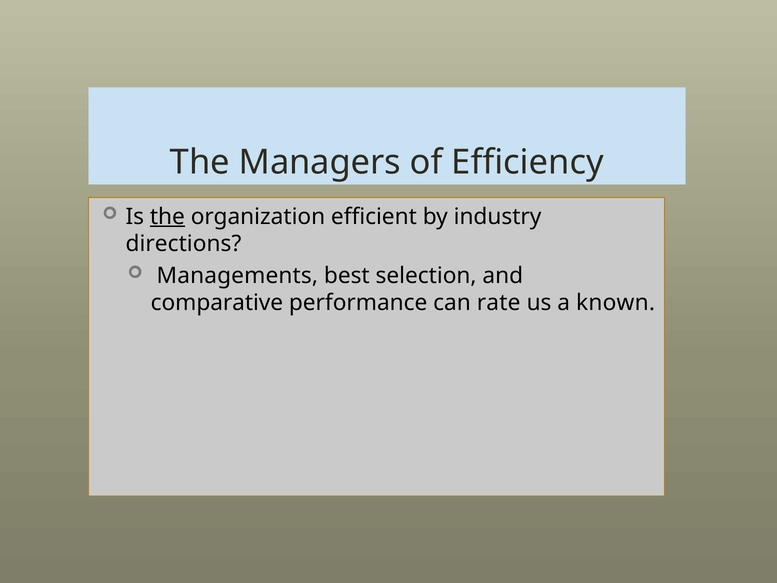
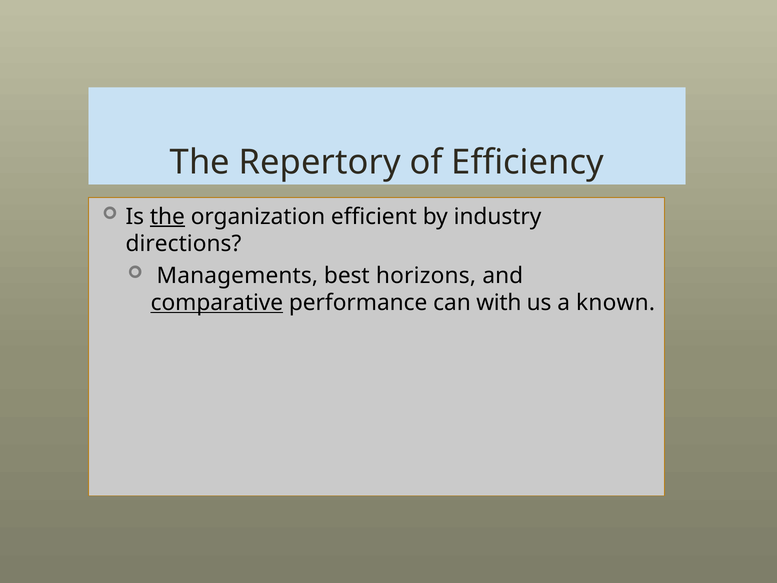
Managers: Managers -> Repertory (320, 162)
selection: selection -> horizons (426, 275)
comparative underline: none -> present (217, 303)
rate: rate -> with (499, 303)
